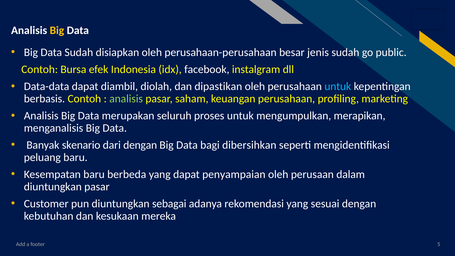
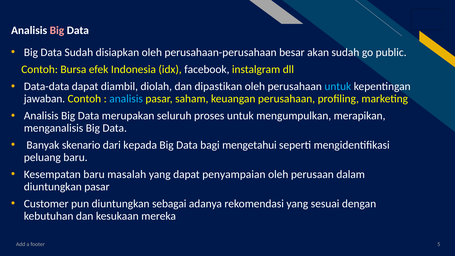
Big colour: yellow -> pink (57, 31)
jenis: jenis -> akan (318, 52)
berbasis: berbasis -> jawaban (44, 99)
analisis colour: light green -> light blue (126, 99)
dari dengan: dengan -> kepada (140, 145)
dibersihkan: dibersihkan -> mengetahui (249, 145)
berbeda: berbeda -> masalah (127, 174)
